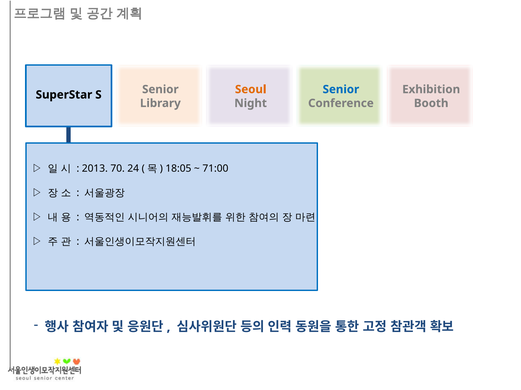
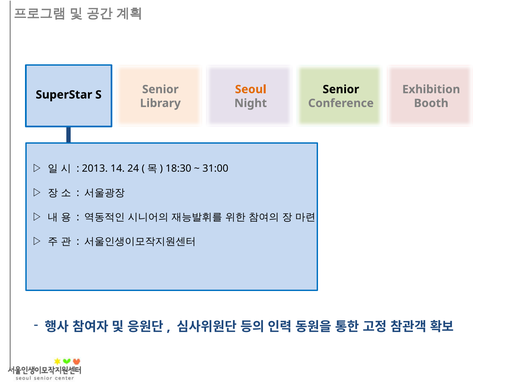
Senior colour: blue -> black (341, 90)
70: 70 -> 14 (118, 169)
18:05: 18:05 -> 18:30 (178, 169)
71:00: 71:00 -> 31:00 (215, 169)
